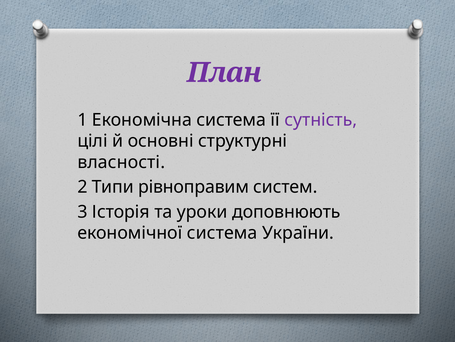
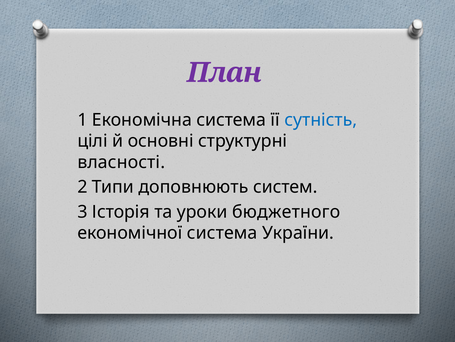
сутність colour: purple -> blue (321, 120)
рівноправим: рівноправим -> доповнюють (193, 187)
доповнюють: доповнюють -> бюджетного (286, 211)
